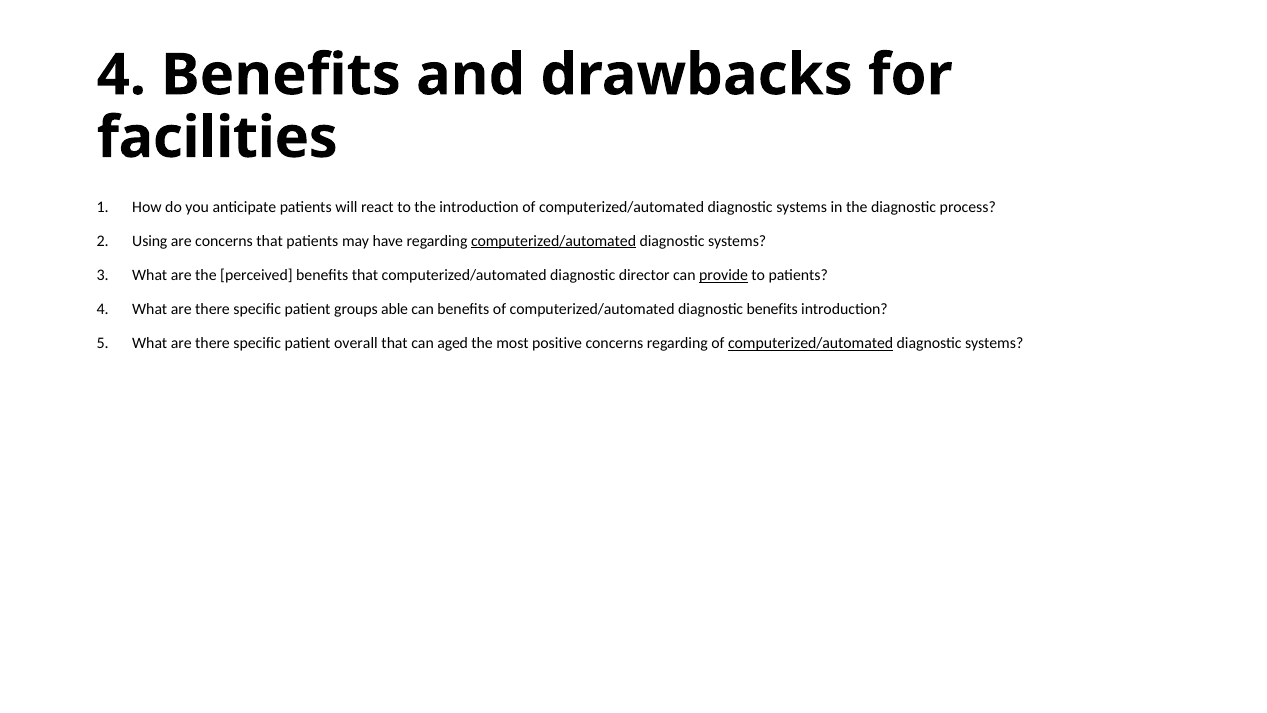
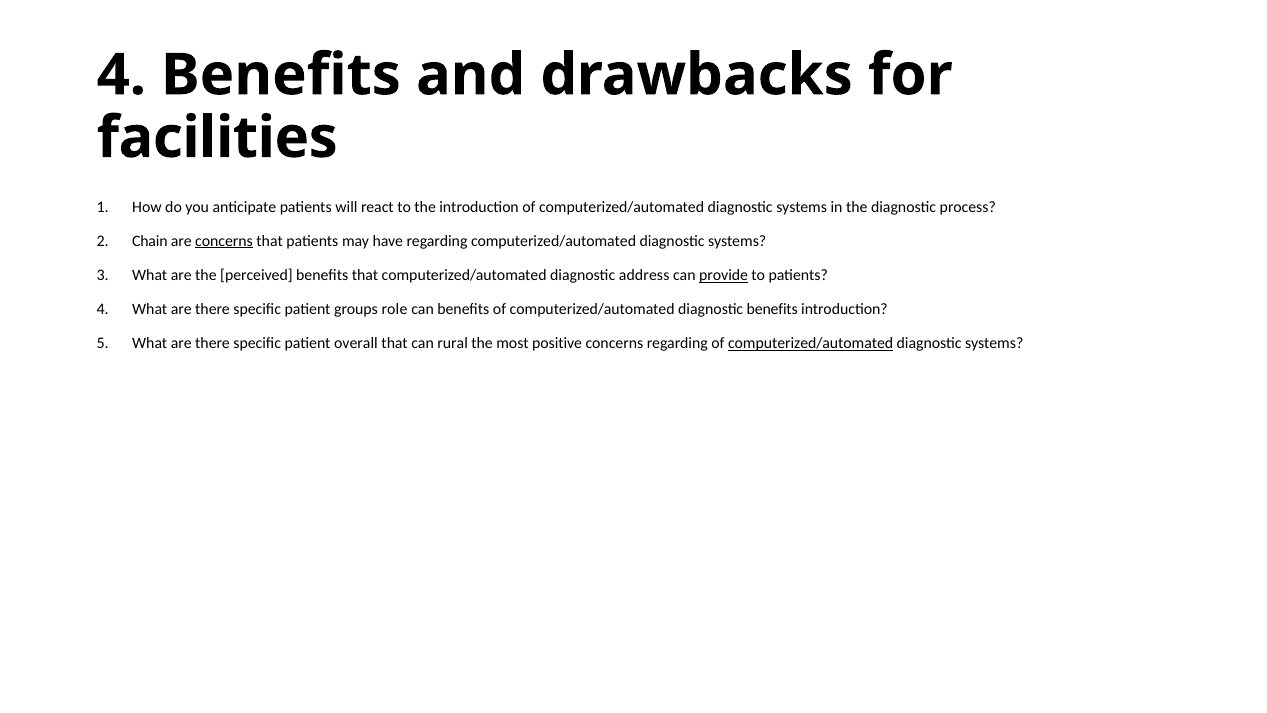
Using: Using -> Chain (150, 241)
concerns underline: none -> present (224, 241)
computerized/automated underline: present -> none (554, 241)
director: director -> address (644, 275)
able: able -> role (394, 309)
aged: aged -> rural (453, 343)
